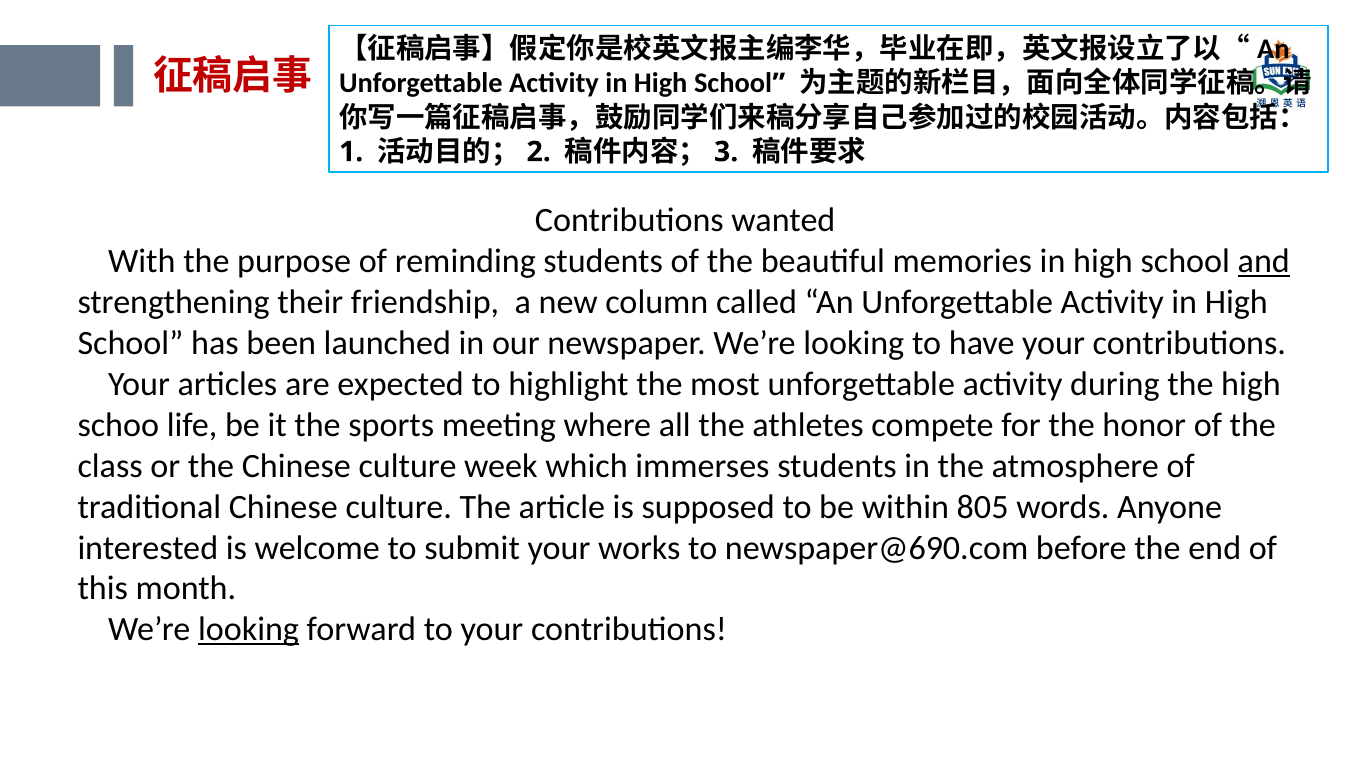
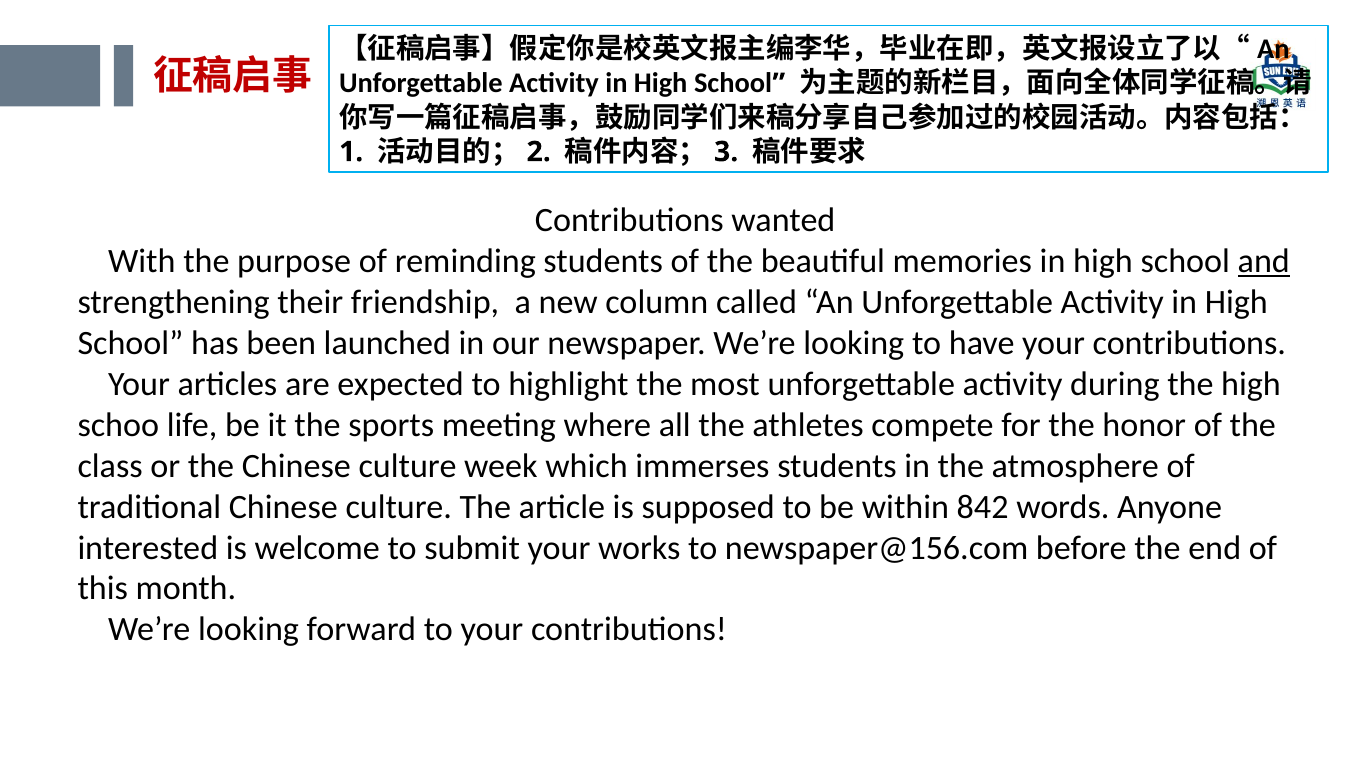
805: 805 -> 842 (983, 507)
newspaper@690.com: newspaper@690.com -> newspaper@156.com (877, 548)
looking underline: present -> none (249, 630)
